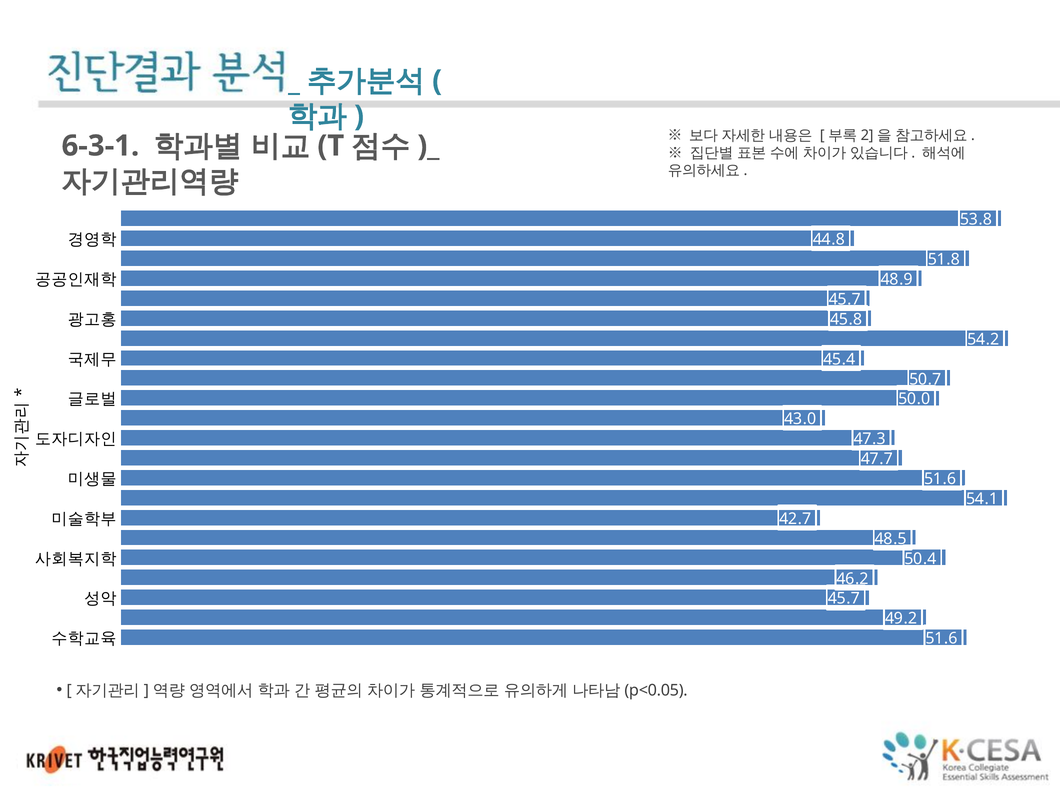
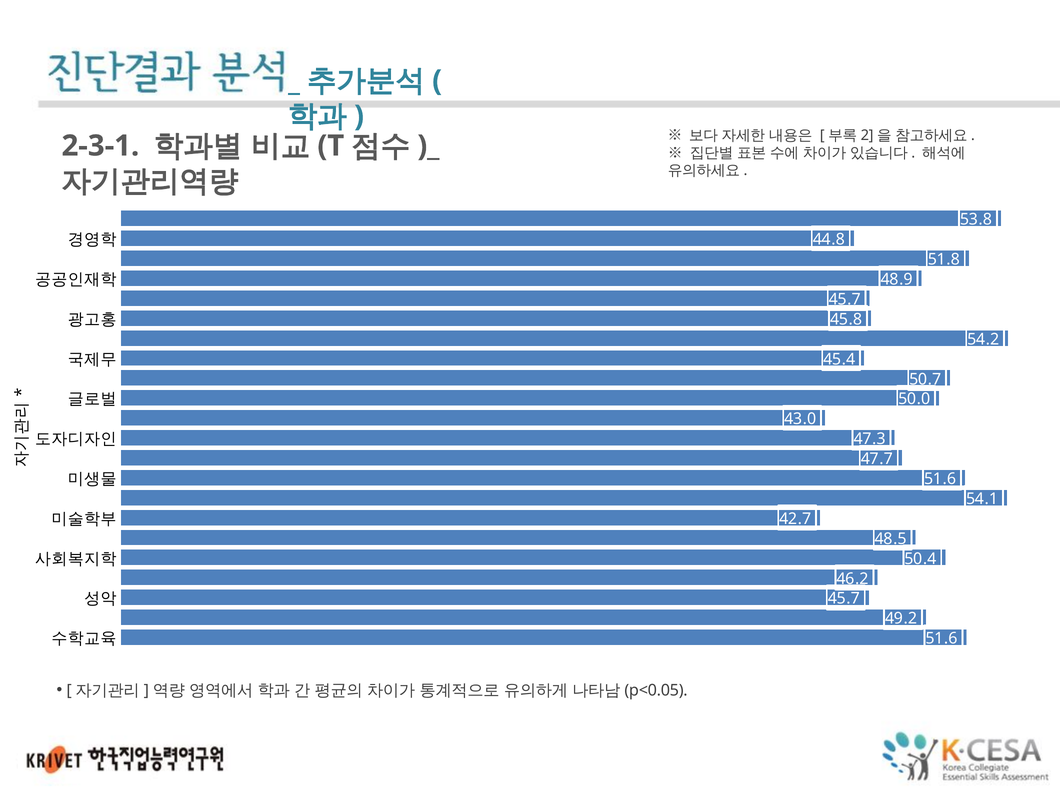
6-3-1: 6-3-1 -> 2-3-1 (100, 146)
